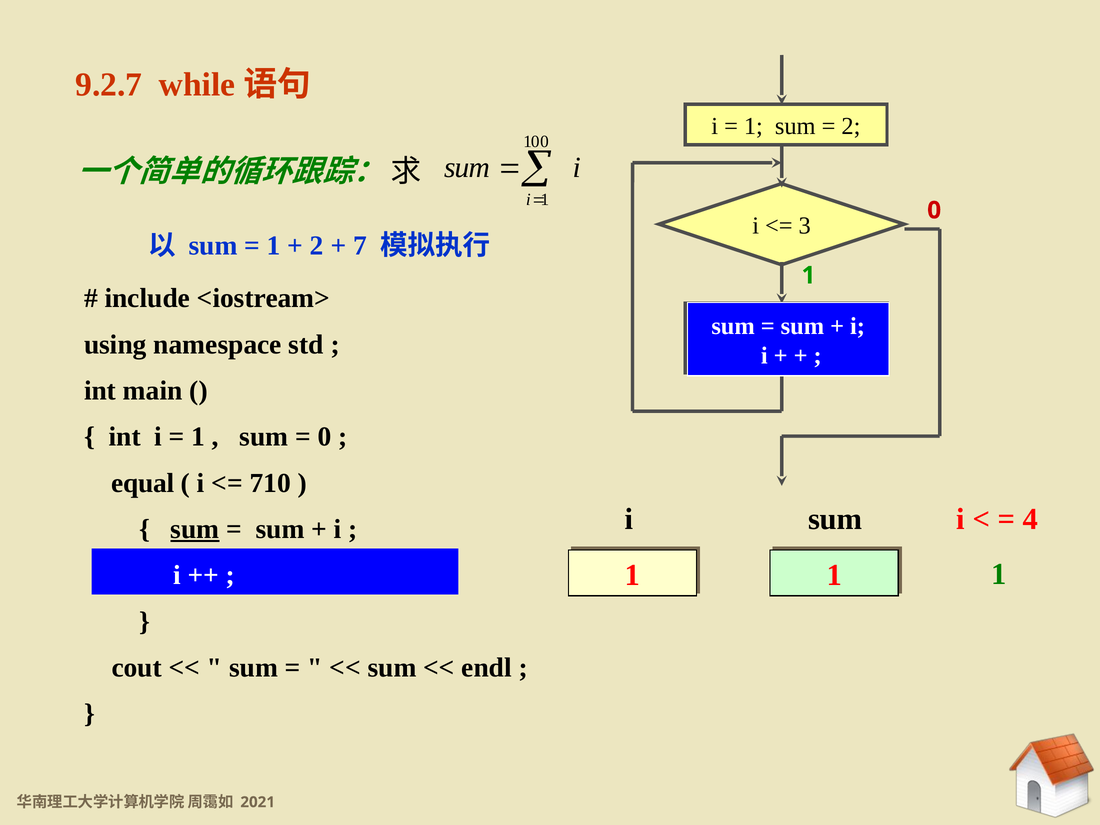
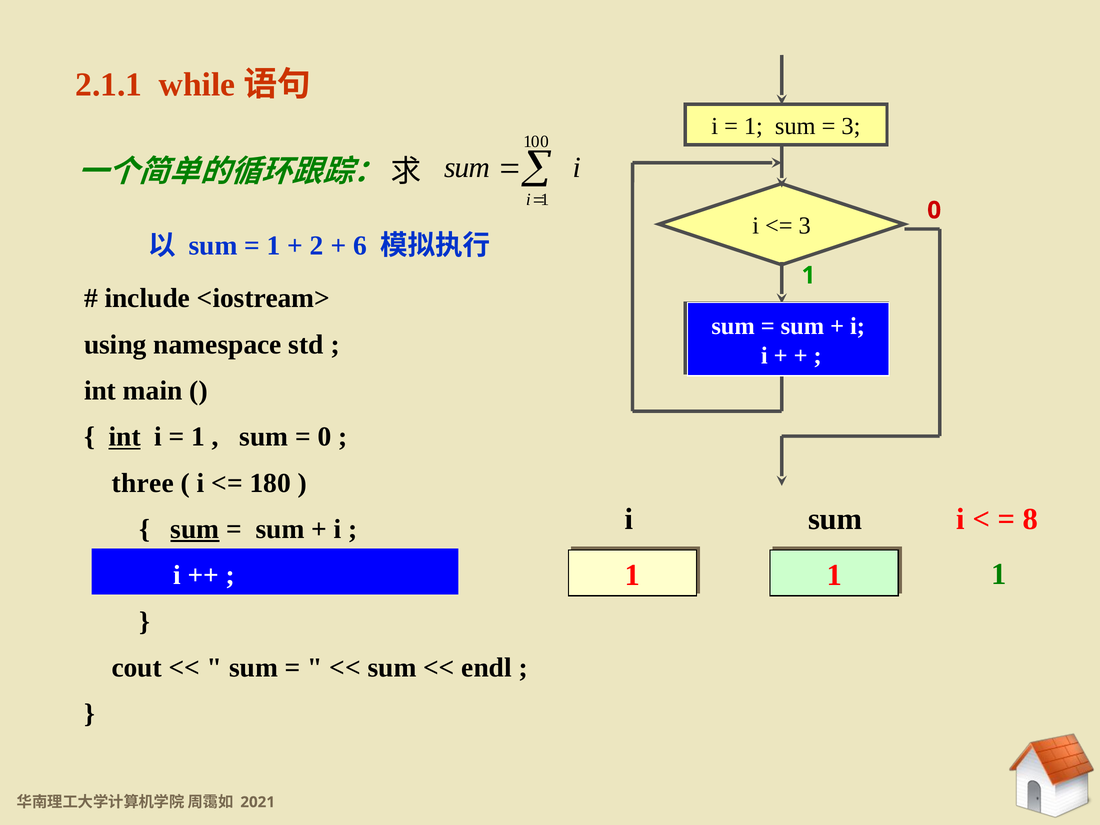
9.2.7: 9.2.7 -> 2.1.1 (109, 85)
2: 2 -> 3 (851, 126)
7: 7 -> 6 (360, 246)
int underline: none -> present (125, 437)
equal: equal -> three (143, 483)
710: 710 -> 180 (270, 483)
4: 4 -> 8 (1030, 519)
